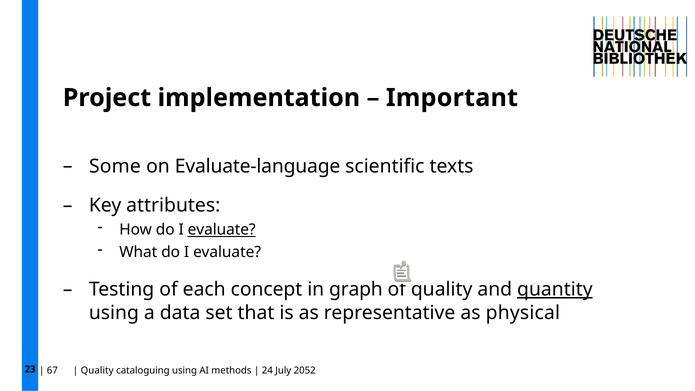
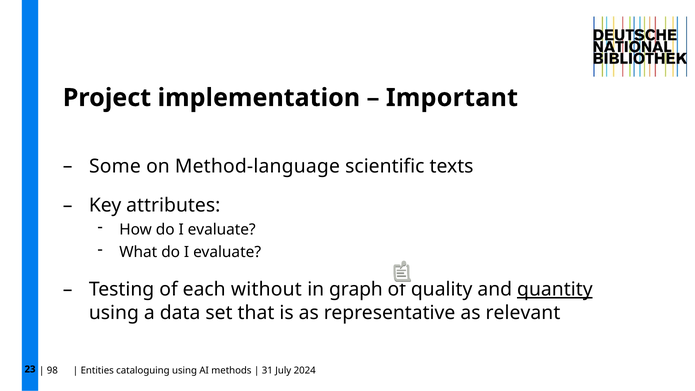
Evaluate-language: Evaluate-language -> Method-language (257, 166)
evaluate underline: present -> none (222, 230)
concept: concept -> without (266, 289)
physical: physical -> relevant (523, 313)
67: 67 -> 98 (52, 370)
Quality: Quality -> Entities (97, 370)
24: 24 -> 31 (267, 370)
2052: 2052 -> 2024 (305, 370)
